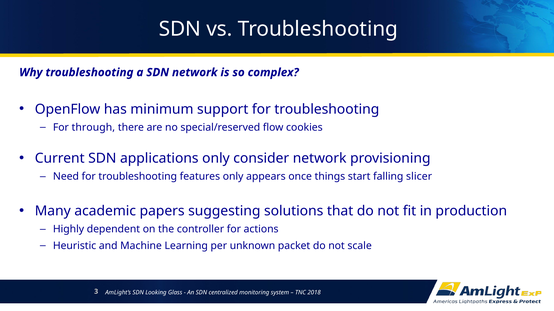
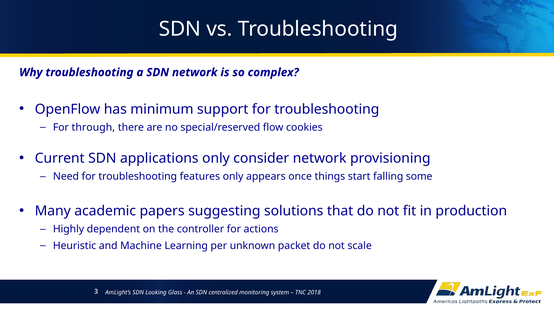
slicer: slicer -> some (419, 177)
